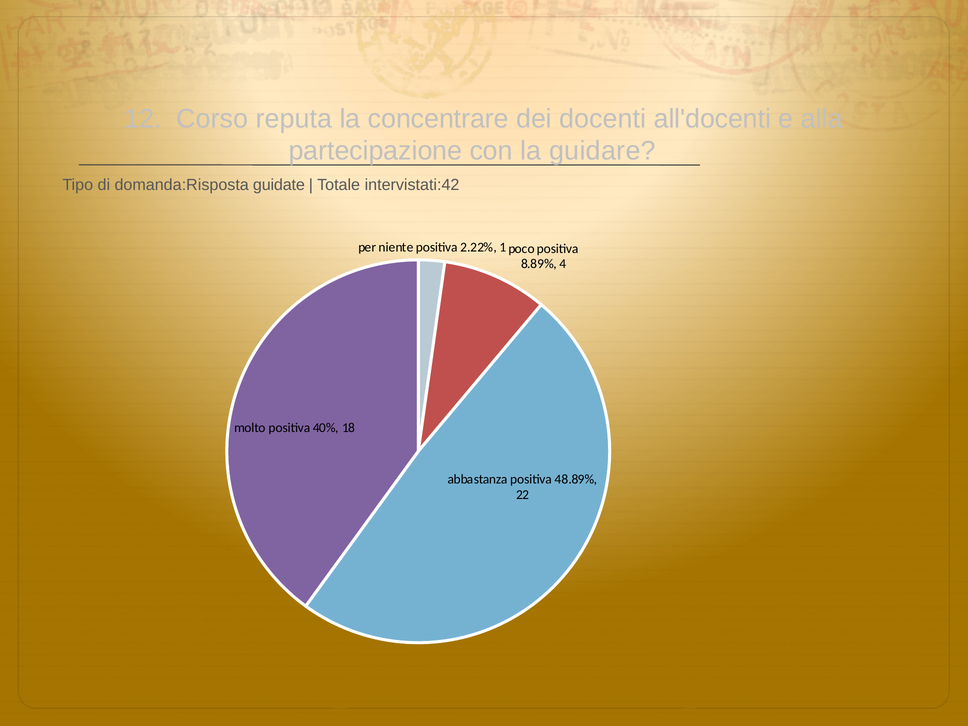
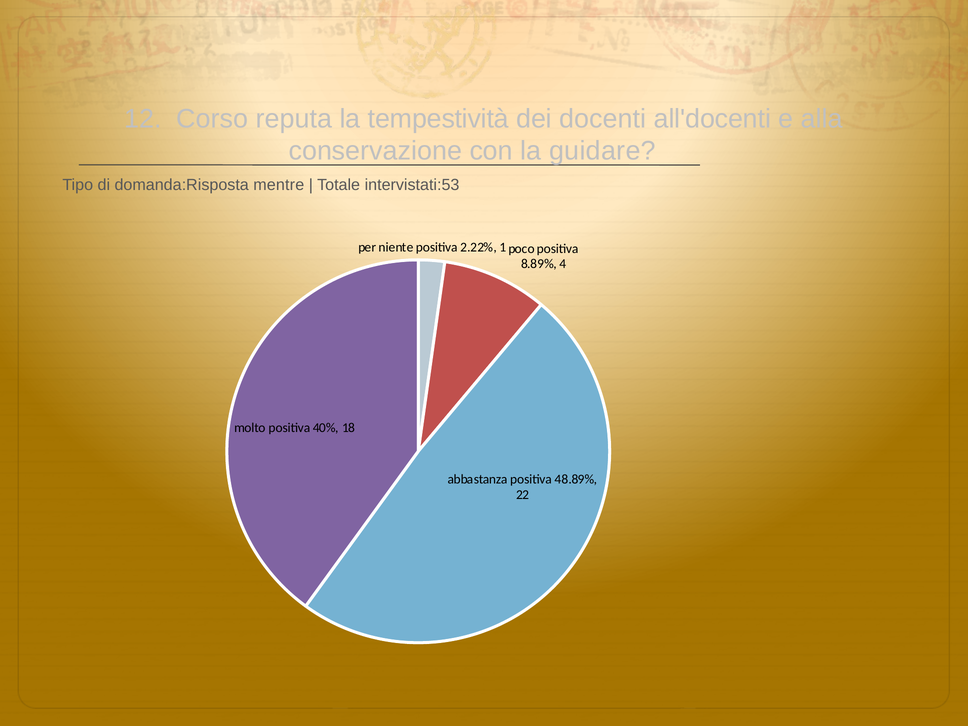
concentrare: concentrare -> tempestività (438, 119)
partecipazione: partecipazione -> conservazione (375, 151)
guidate: guidate -> mentre (279, 185)
intervistati:42: intervistati:42 -> intervistati:53 (412, 185)
